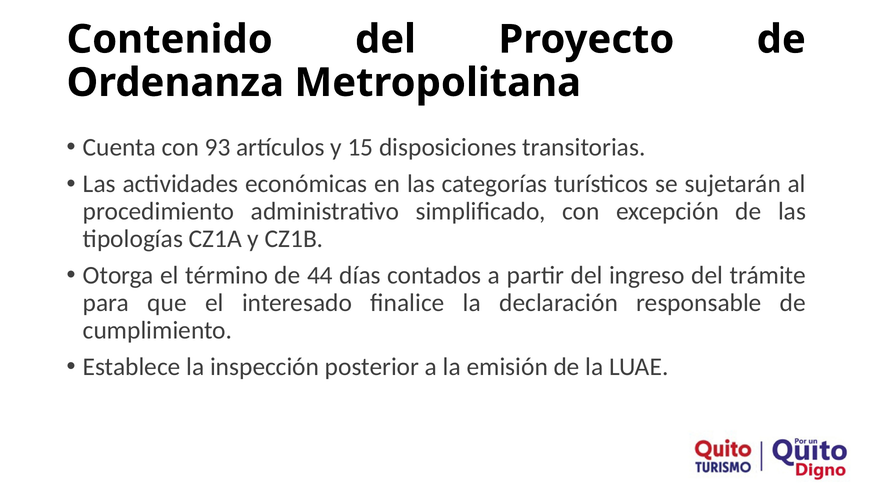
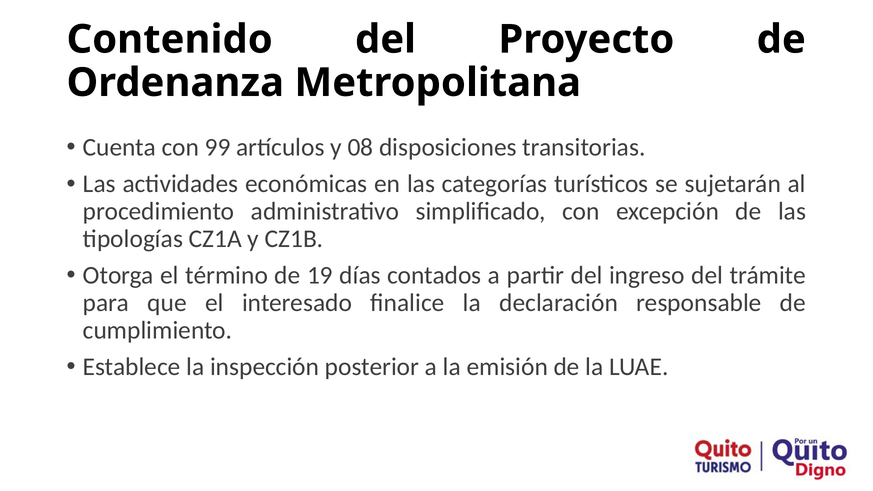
93: 93 -> 99 (218, 148)
15: 15 -> 08 (360, 148)
44: 44 -> 19 (320, 276)
